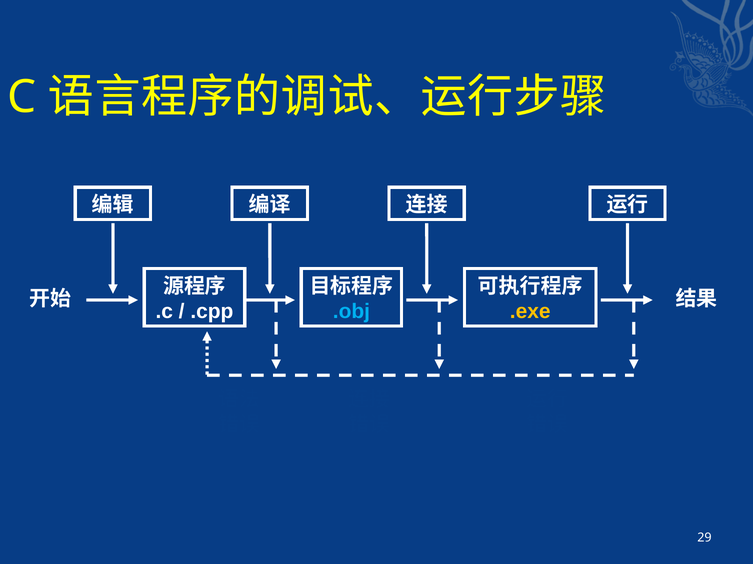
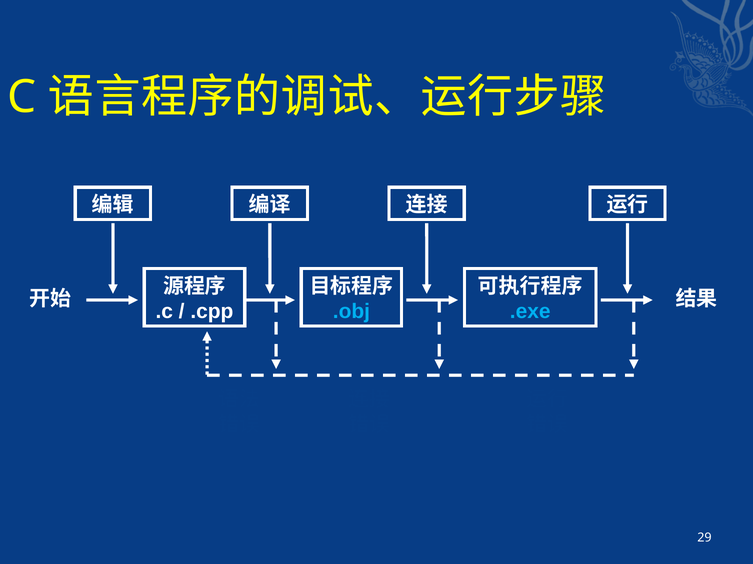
.exe colour: yellow -> light blue (530, 312)
